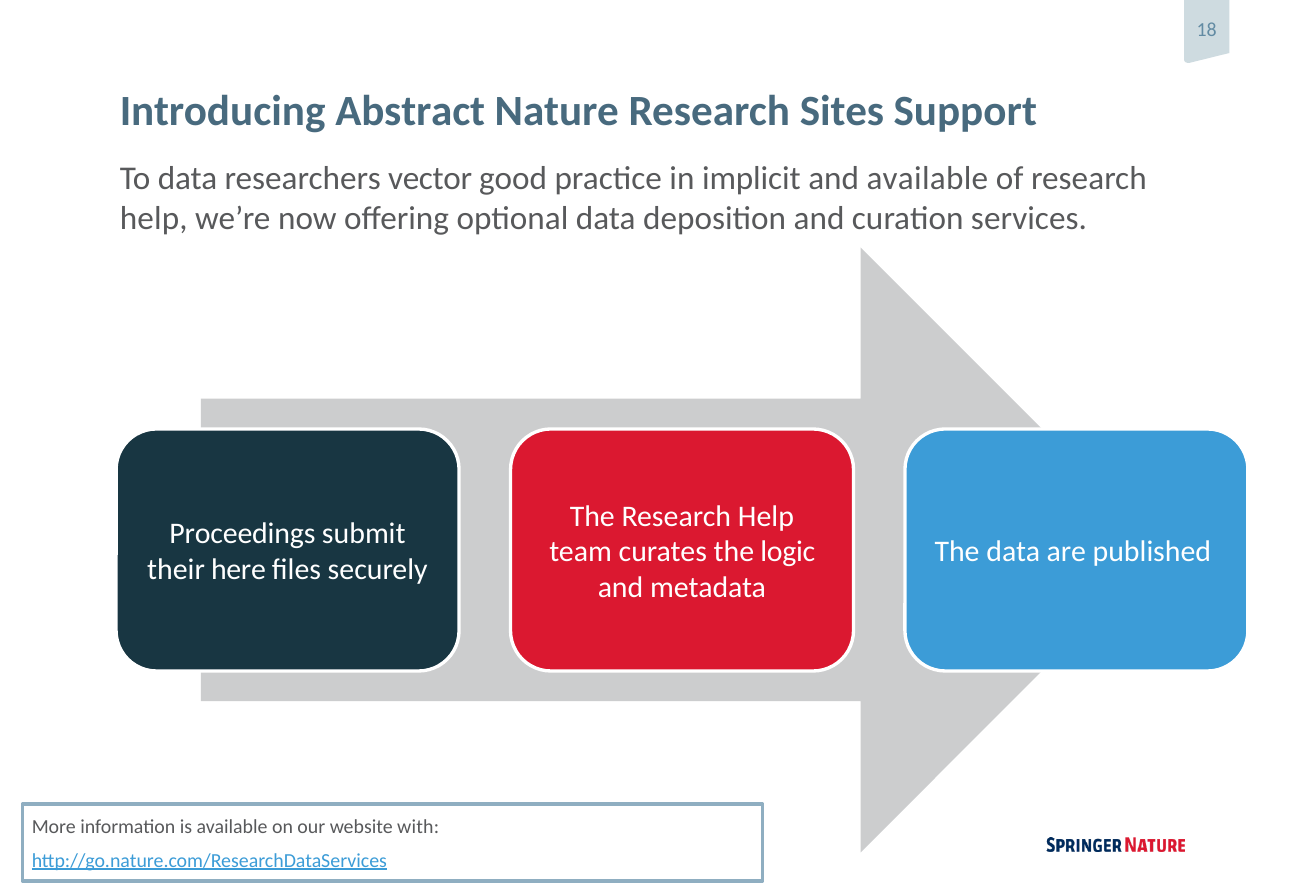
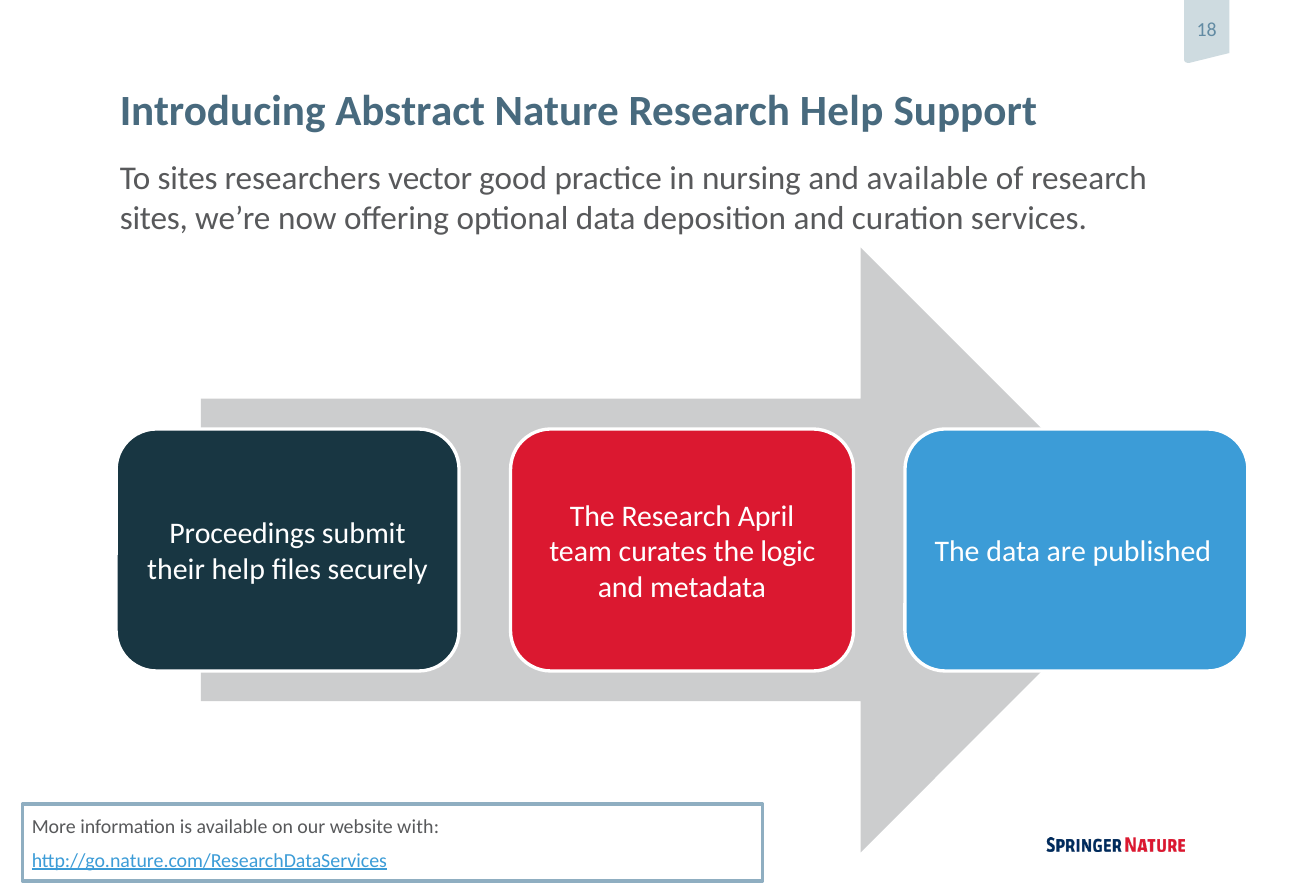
Research Sites: Sites -> Help (842, 111)
To data: data -> sites (188, 179)
implicit: implicit -> nursing (751, 179)
help: help -> sites (154, 219)
Help: Help -> April (766, 516)
here: here -> help (238, 570)
